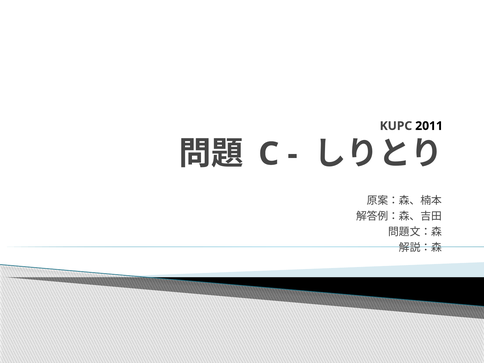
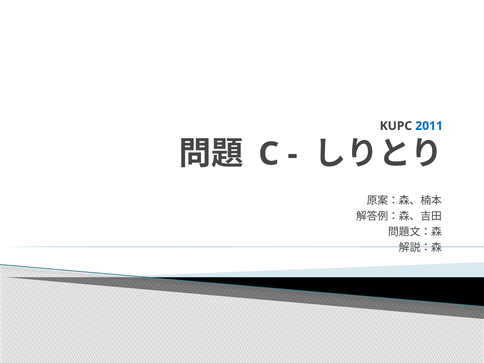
2011 colour: black -> blue (429, 126)
